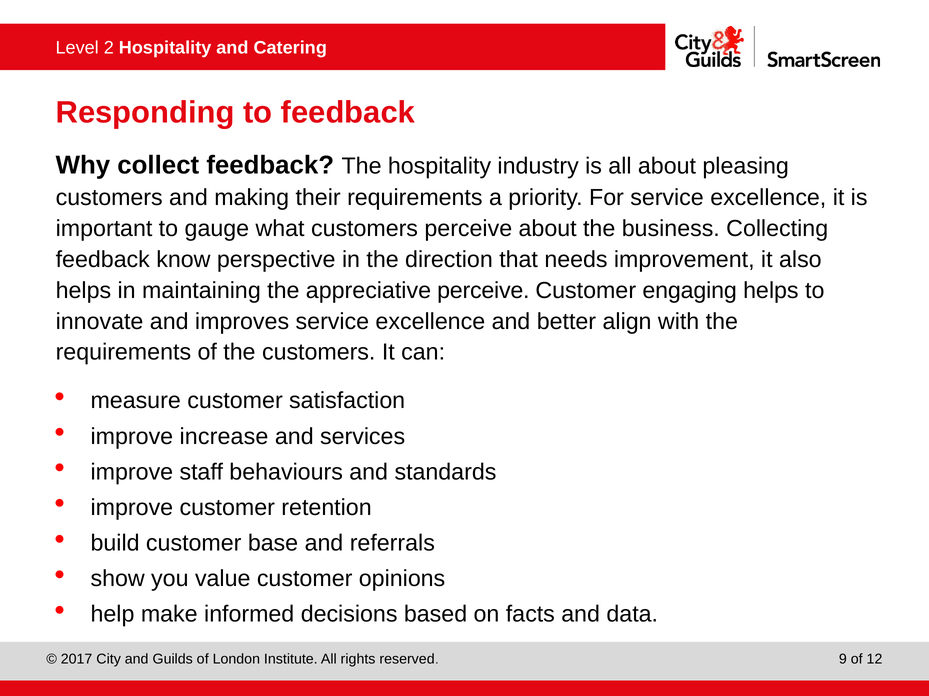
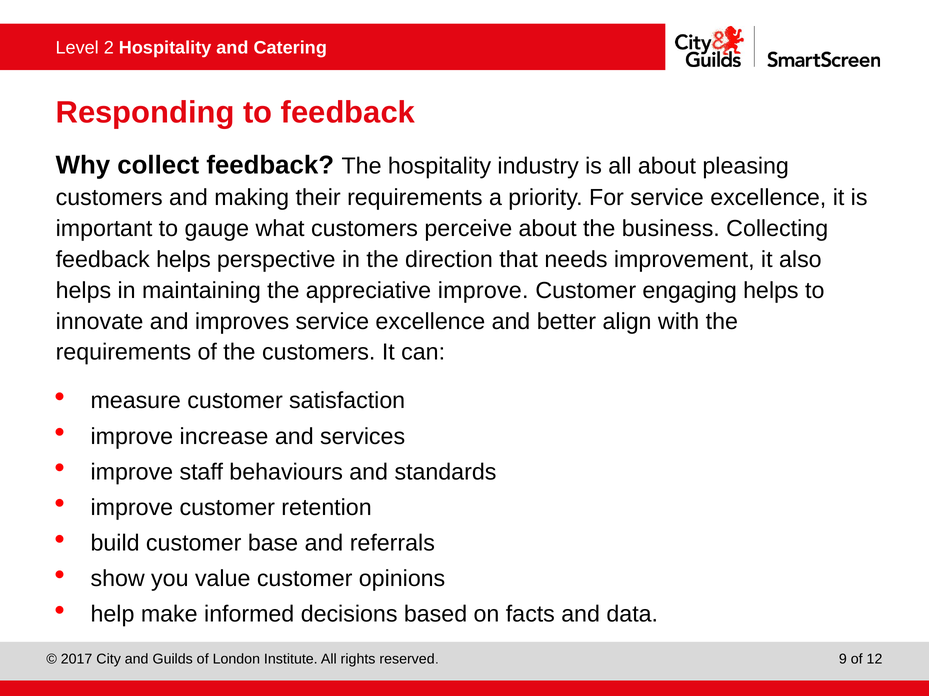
feedback know: know -> helps (184, 260)
appreciative perceive: perceive -> improve (483, 291)
